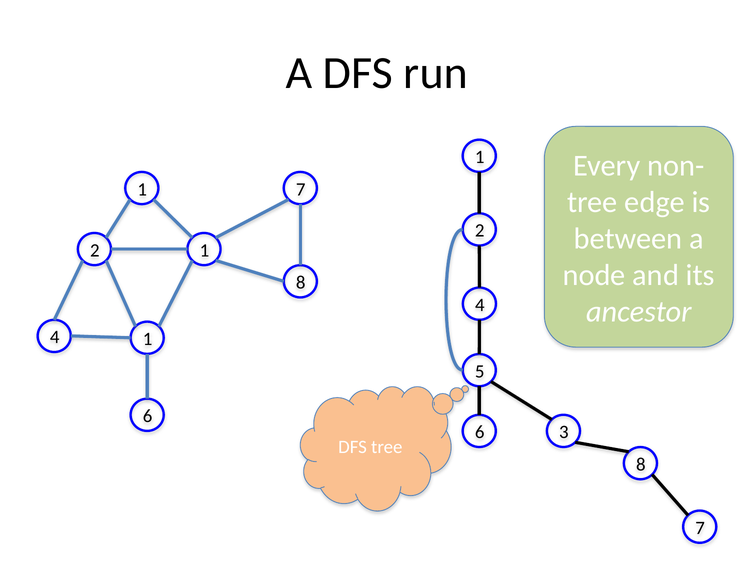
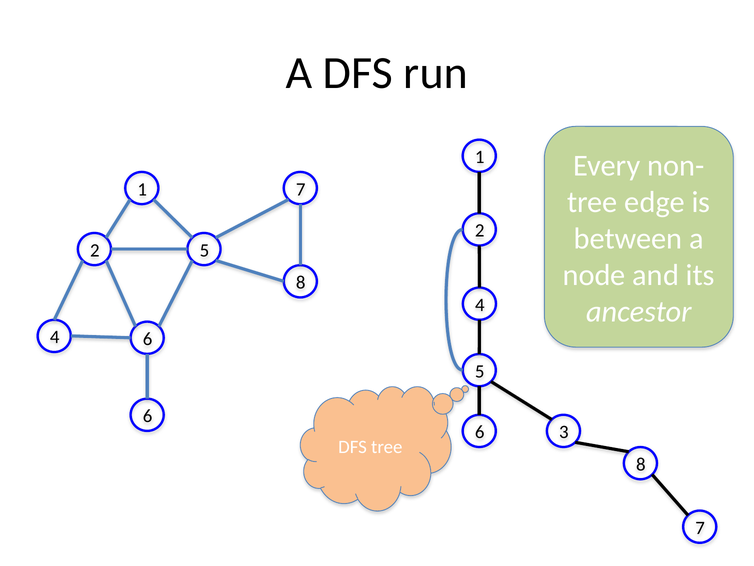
2 1: 1 -> 5 (204, 250)
4 1: 1 -> 6 (148, 339)
